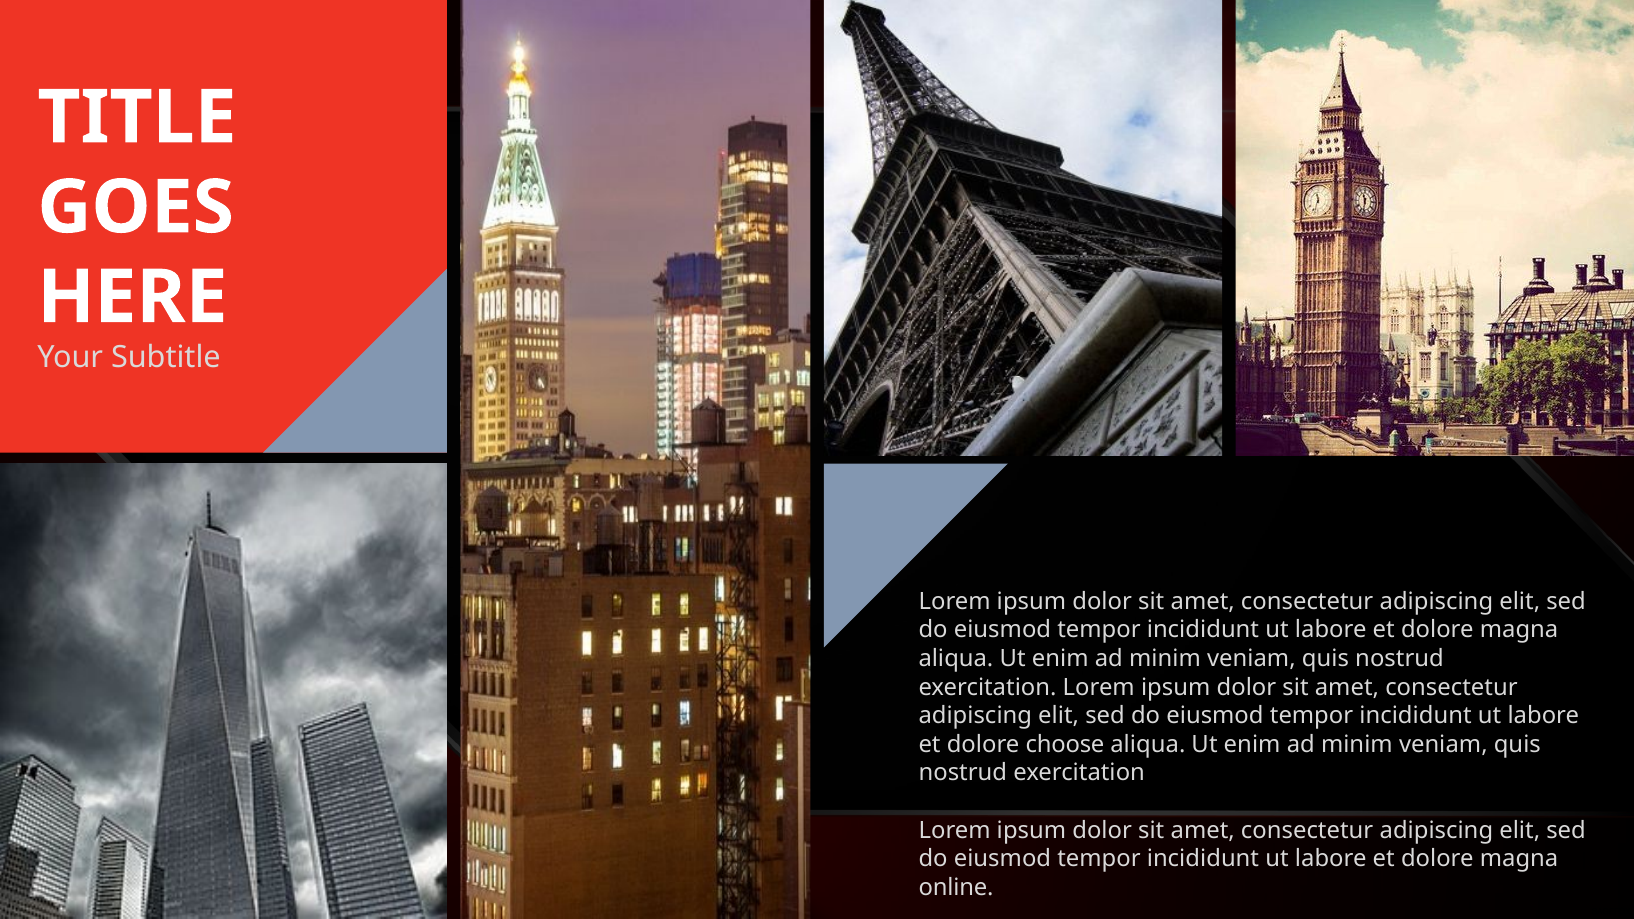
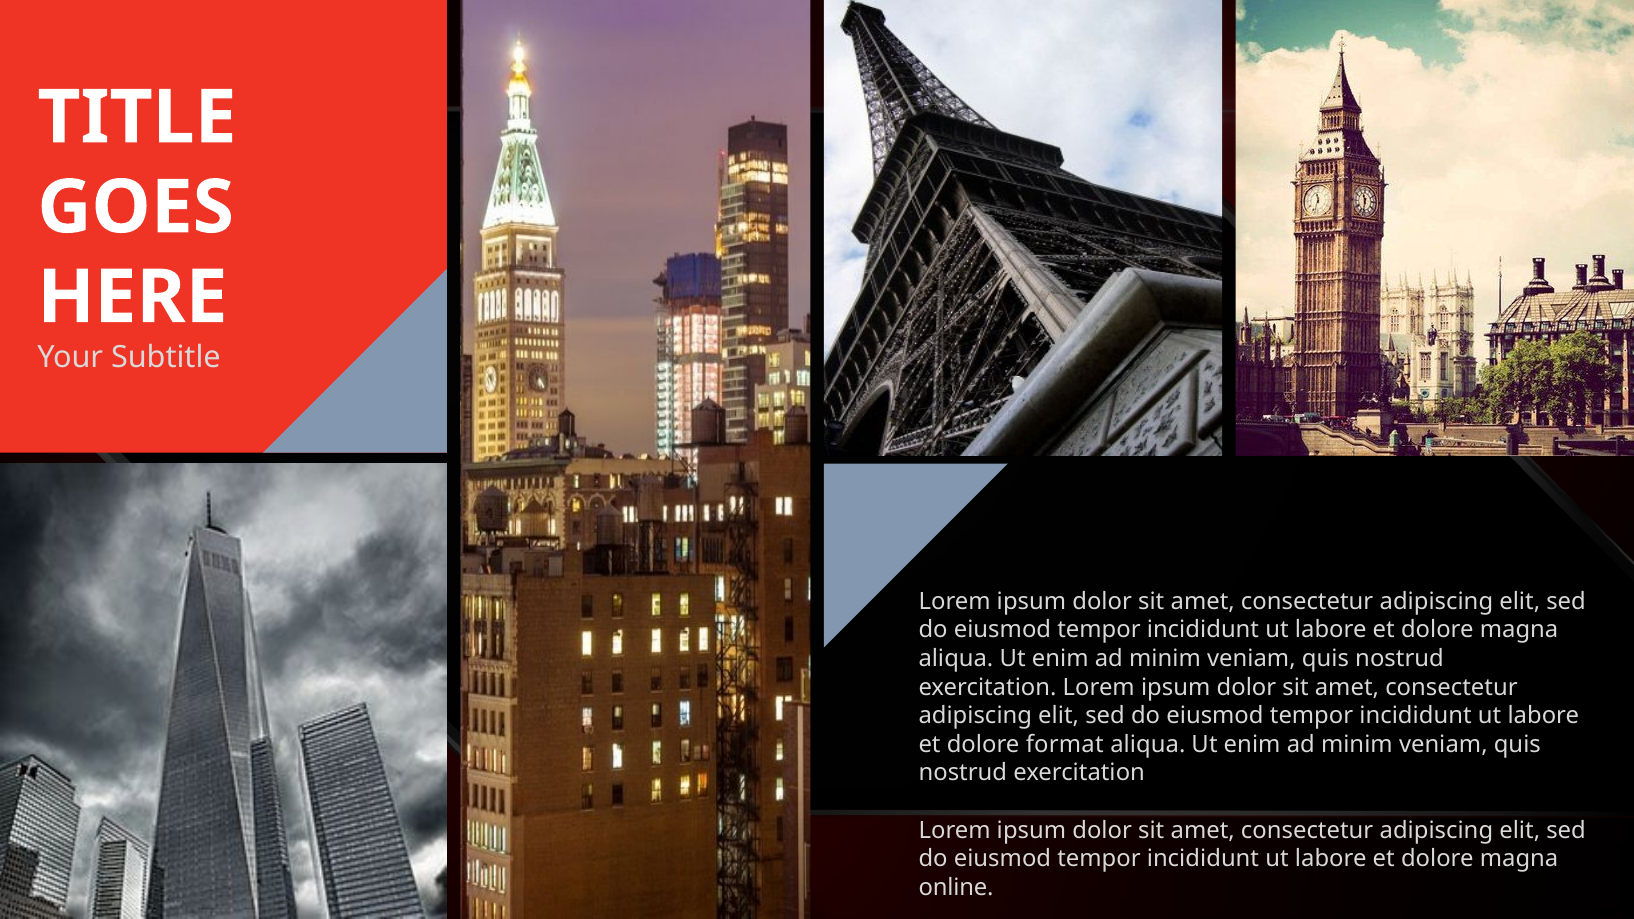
choose: choose -> format (1065, 745)
